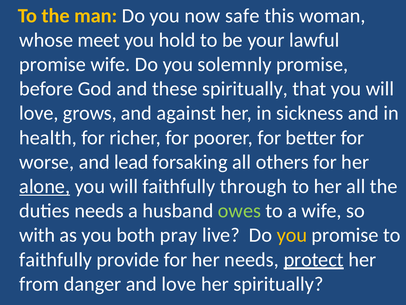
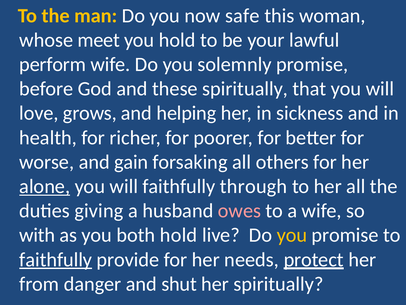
promise: promise -> perform (53, 64)
against: against -> helping (186, 113)
lead: lead -> gain (131, 162)
duties needs: needs -> giving (99, 211)
owes colour: light green -> pink (239, 211)
both pray: pray -> hold (179, 235)
faithfully underline: none -> present (56, 259)
and love: love -> shut (179, 284)
